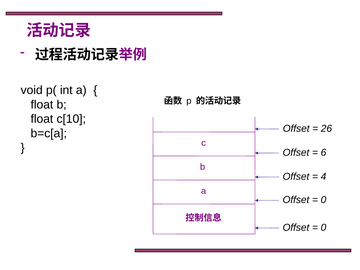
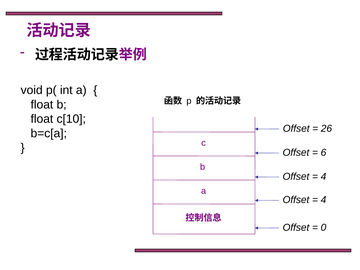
0: 0 -> 4 (323, 200)
